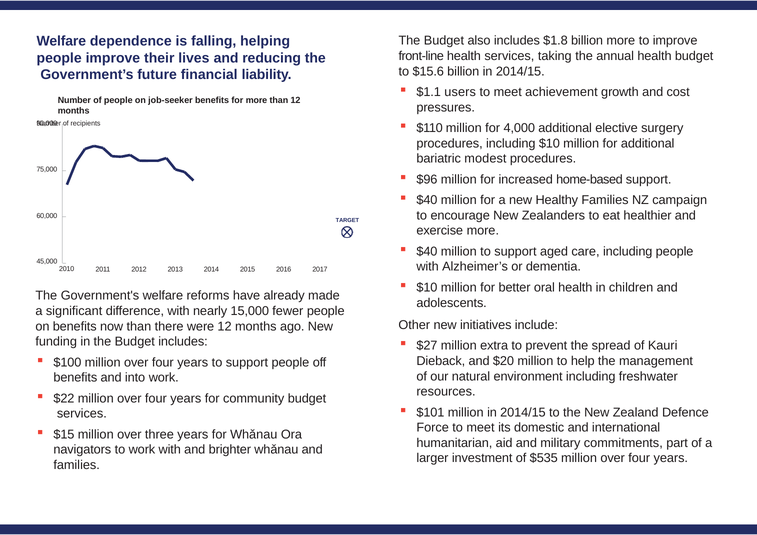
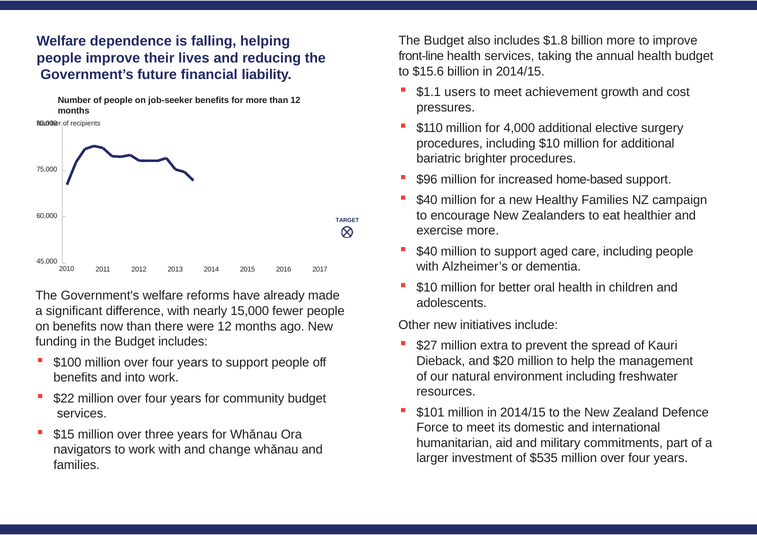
modest: modest -> brighter (486, 158)
brighter: brighter -> change (230, 449)
